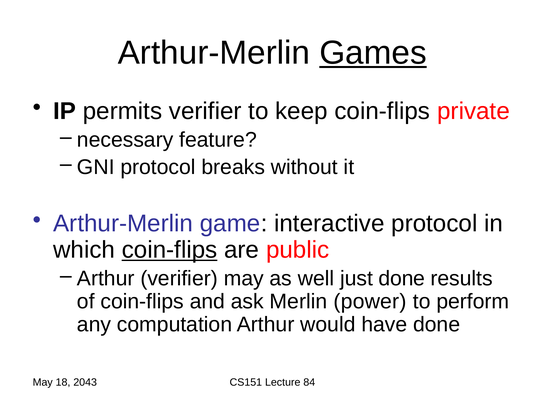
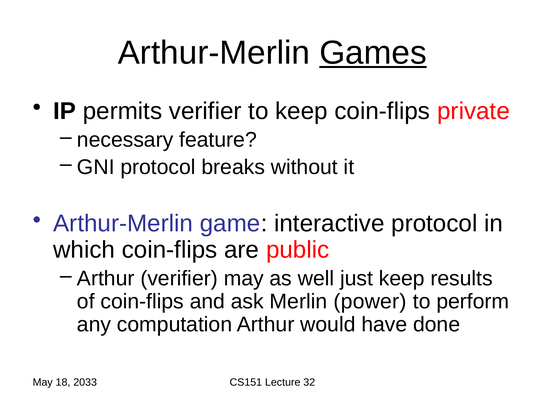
coin-flips underline: present -> none (170, 250)
just done: done -> keep (402, 278)
2043: 2043 -> 2033 (85, 382)
84: 84 -> 32 (309, 382)
